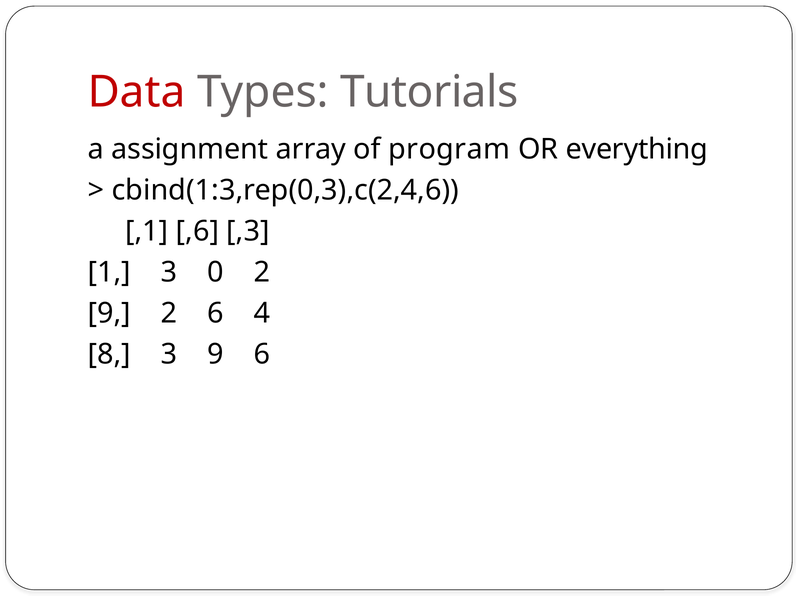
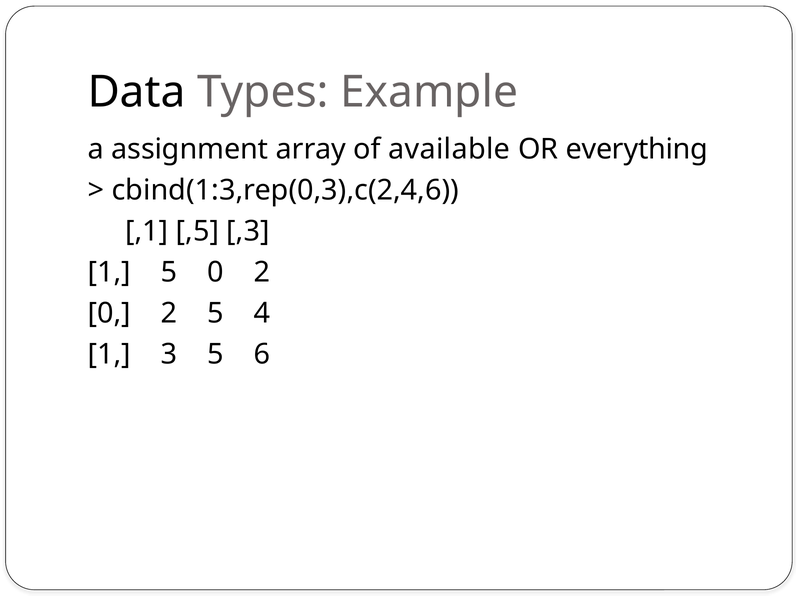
Data colour: red -> black (137, 92)
Tutorials: Tutorials -> Example (429, 92)
program: program -> available (449, 150)
,6: ,6 -> ,5 (197, 232)
1 3: 3 -> 5 (169, 273)
9: 9 -> 0 (109, 314)
2 6: 6 -> 5 (215, 314)
8: 8 -> 1 (109, 355)
3 9: 9 -> 5 (215, 355)
